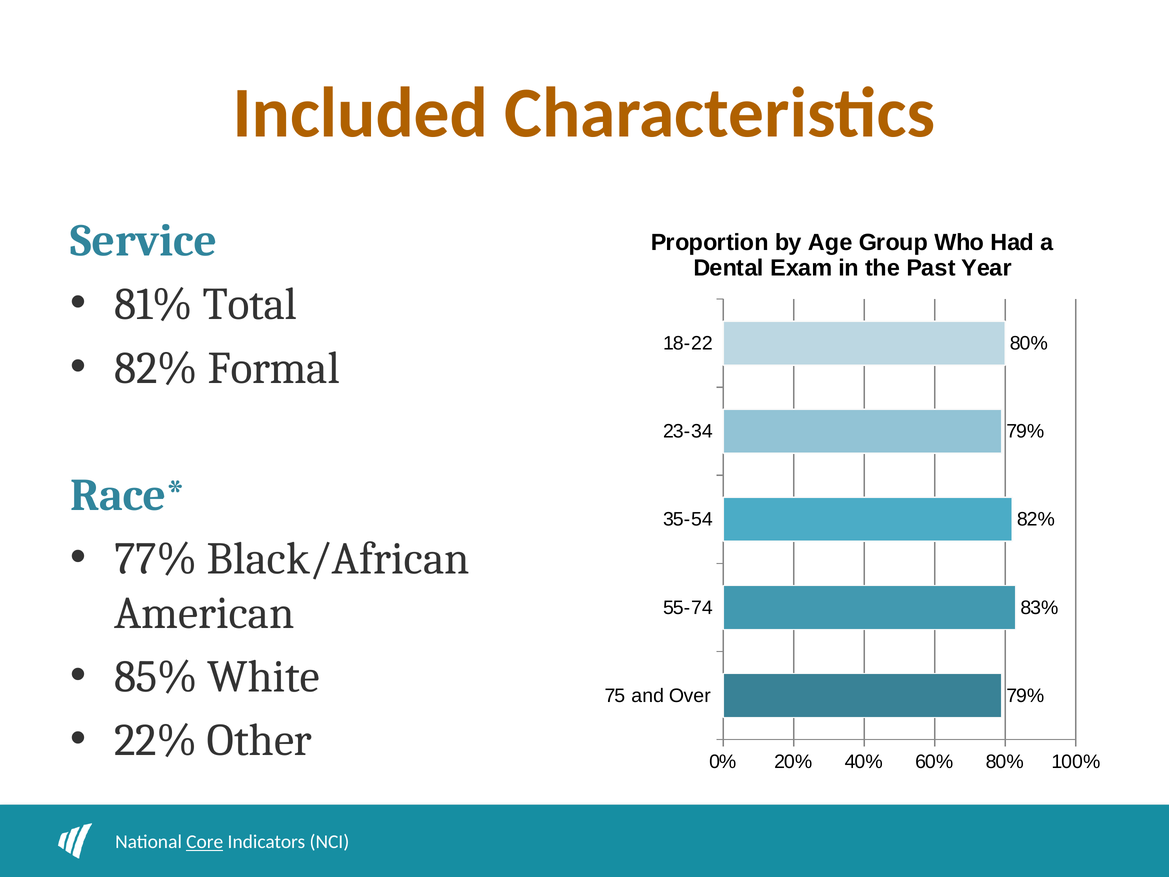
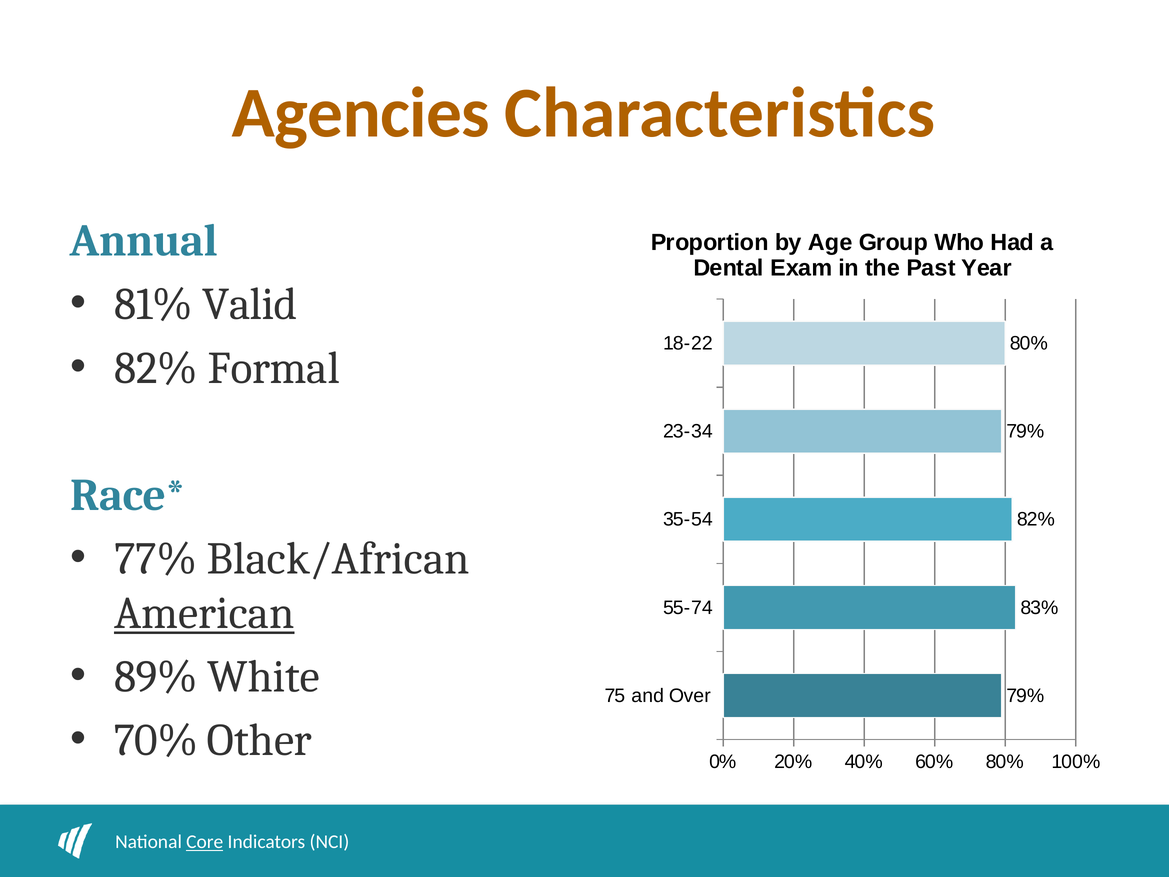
Included: Included -> Agencies (361, 113)
Service: Service -> Annual (144, 241)
Total: Total -> Valid (250, 304)
American underline: none -> present (204, 613)
85%: 85% -> 89% (156, 677)
22%: 22% -> 70% (156, 740)
